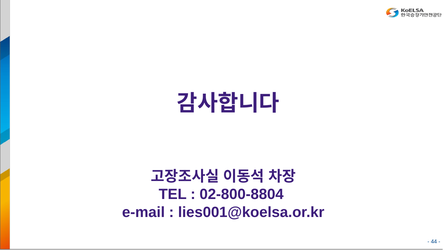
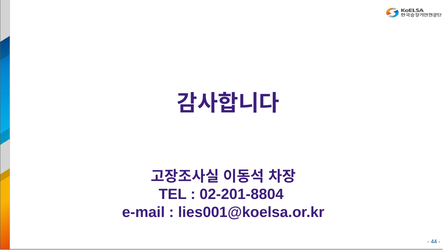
02-800-8804: 02-800-8804 -> 02-201-8804 (242, 195)
